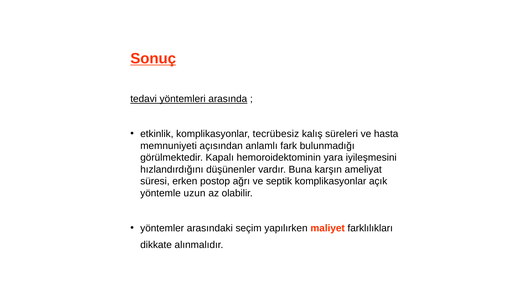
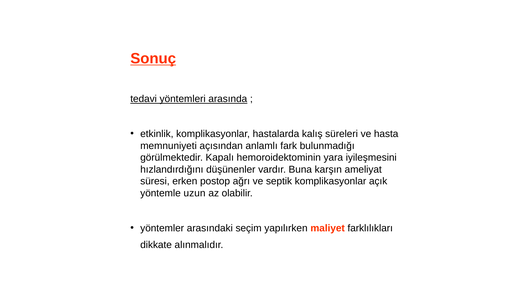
tecrübesiz: tecrübesiz -> hastalarda (276, 134)
